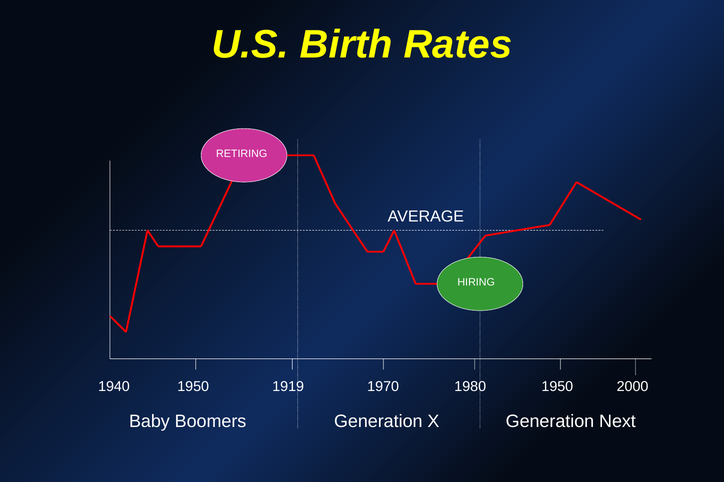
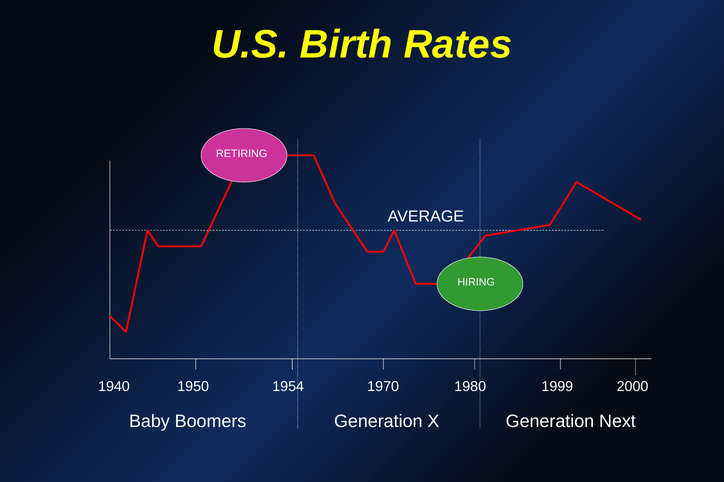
1919: 1919 -> 1954 (288, 387)
1980 1950: 1950 -> 1999 (557, 387)
